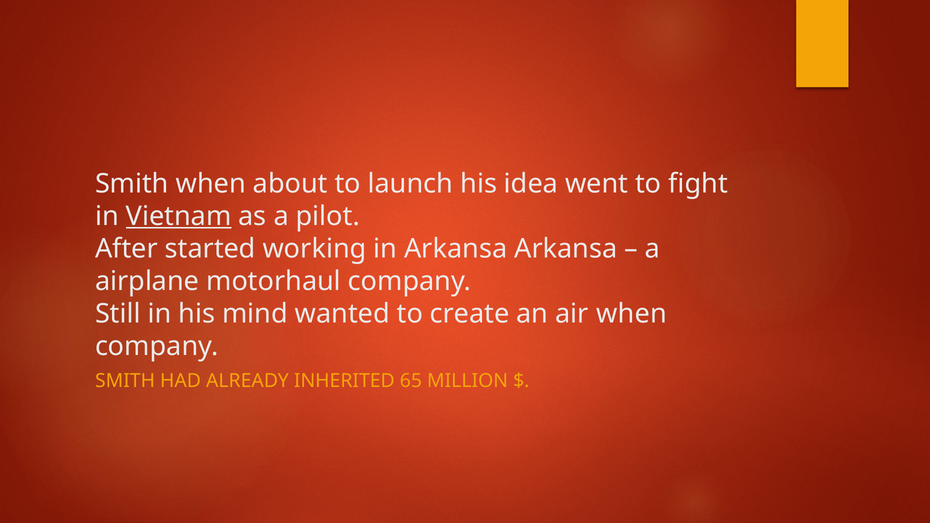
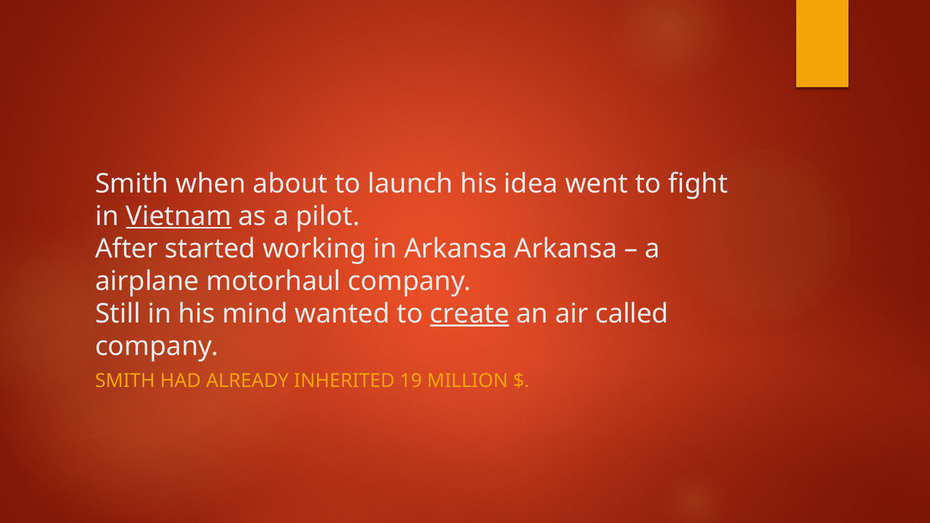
create underline: none -> present (470, 314)
air when: when -> called (632, 314)
65: 65 -> 19 (411, 381)
